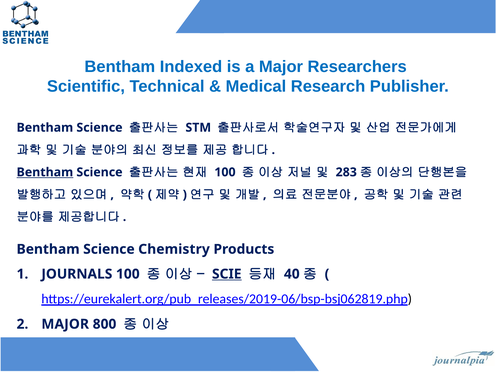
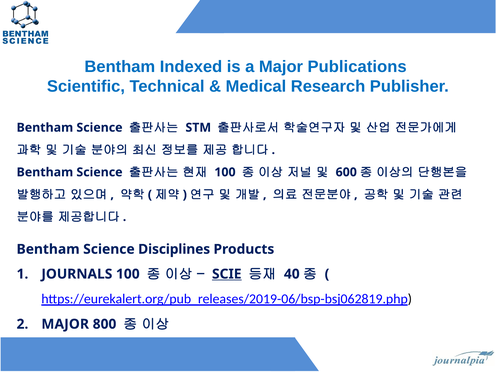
Researchers: Researchers -> Publications (357, 67)
Bentham underline: present -> none (45, 172)
283: 283 -> 600 (346, 172)
Chemistry: Chemistry -> Disciplines (174, 249)
